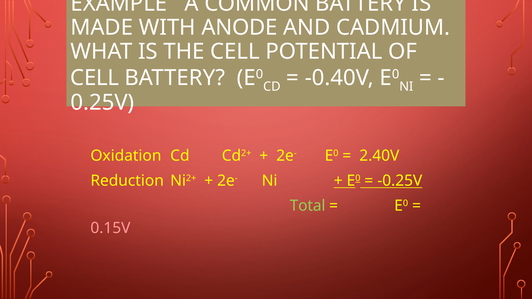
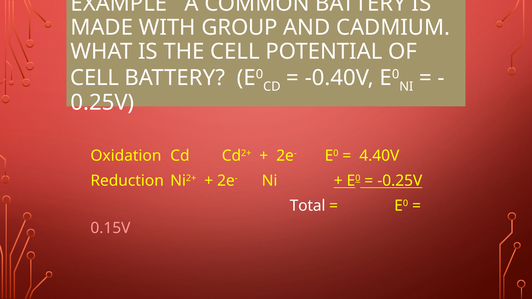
ANODE: ANODE -> GROUP (240, 27)
2.40V: 2.40V -> 4.40V (379, 156)
Total colour: light green -> white (308, 206)
